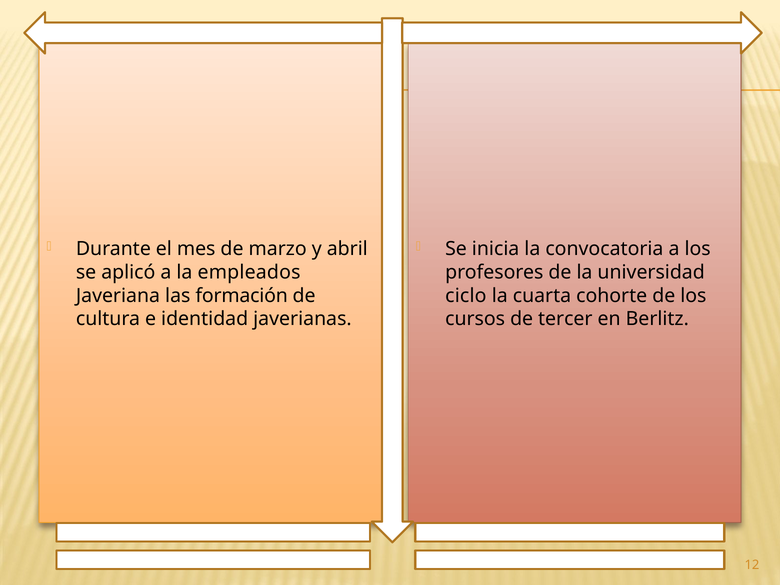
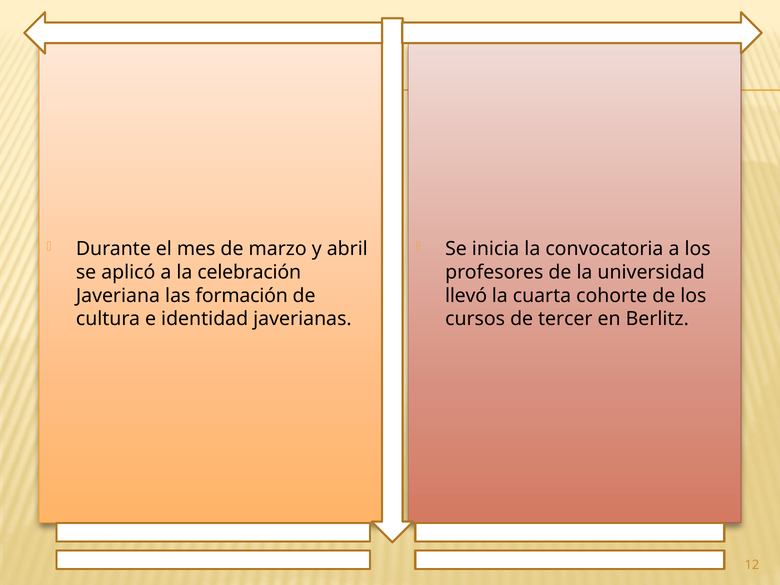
empleados: empleados -> celebración (249, 272)
ciclo: ciclo -> llevó (466, 296)
